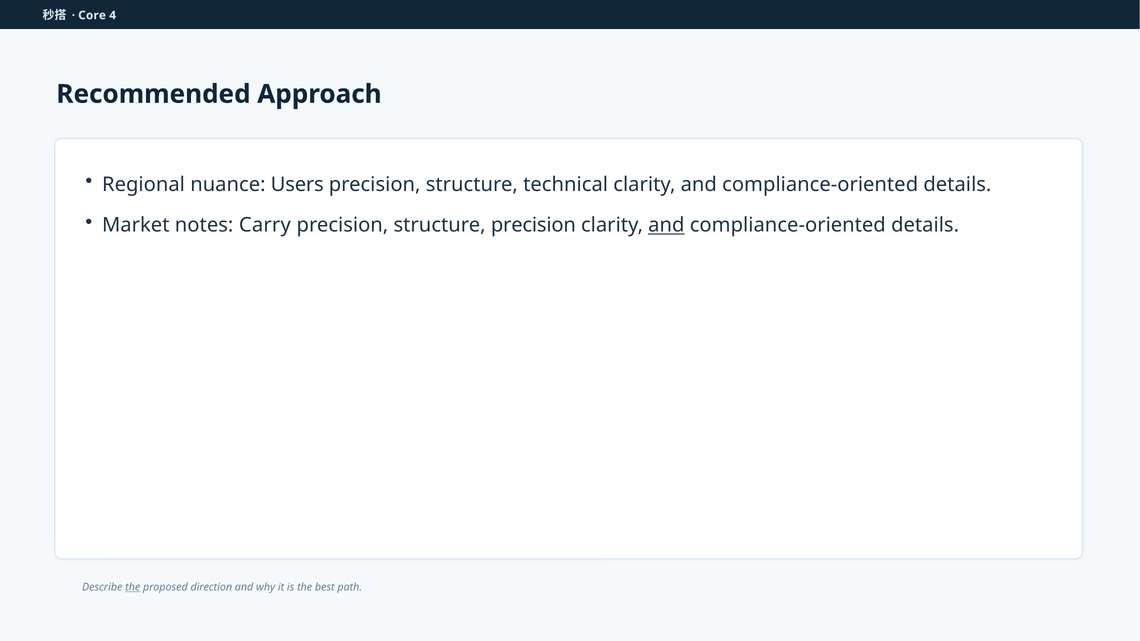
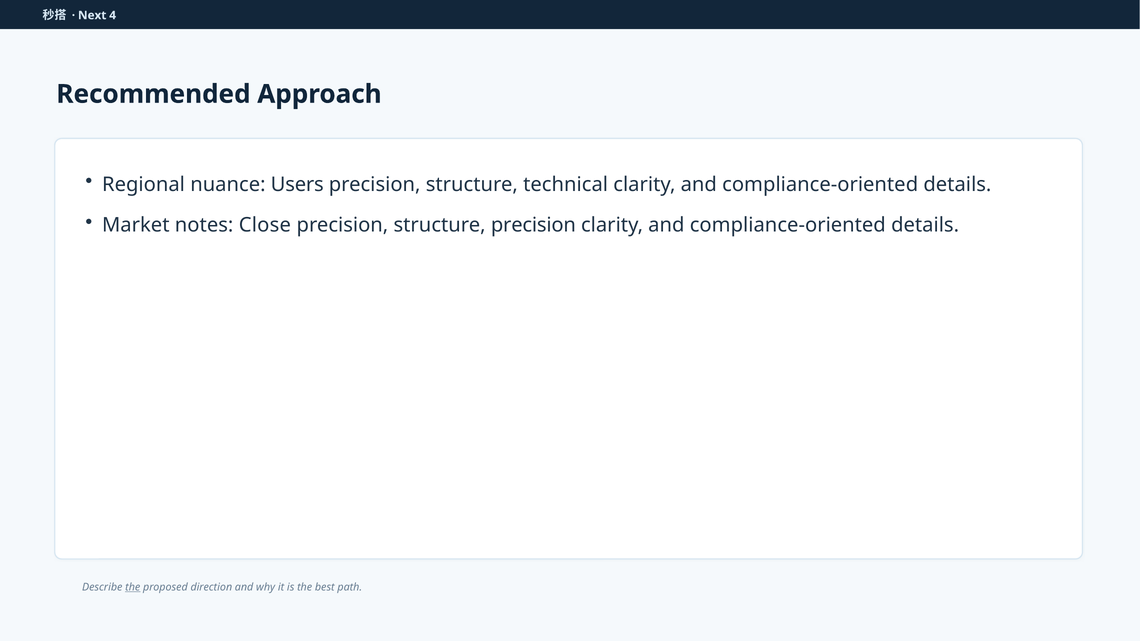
Core: Core -> Next (92, 15)
Carry: Carry -> Close (265, 225)
and underline: present -> none (666, 225)
